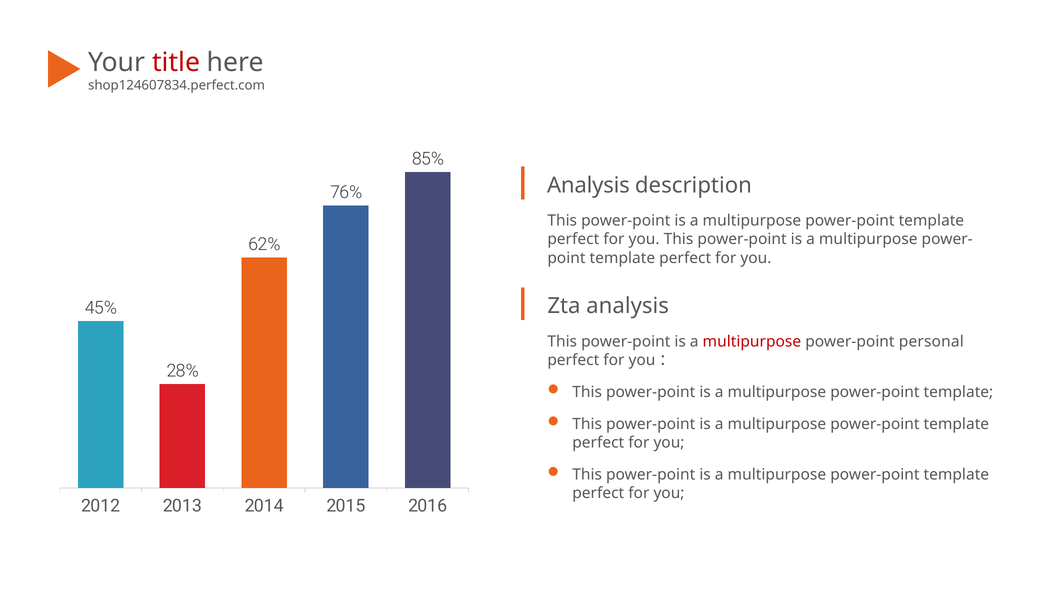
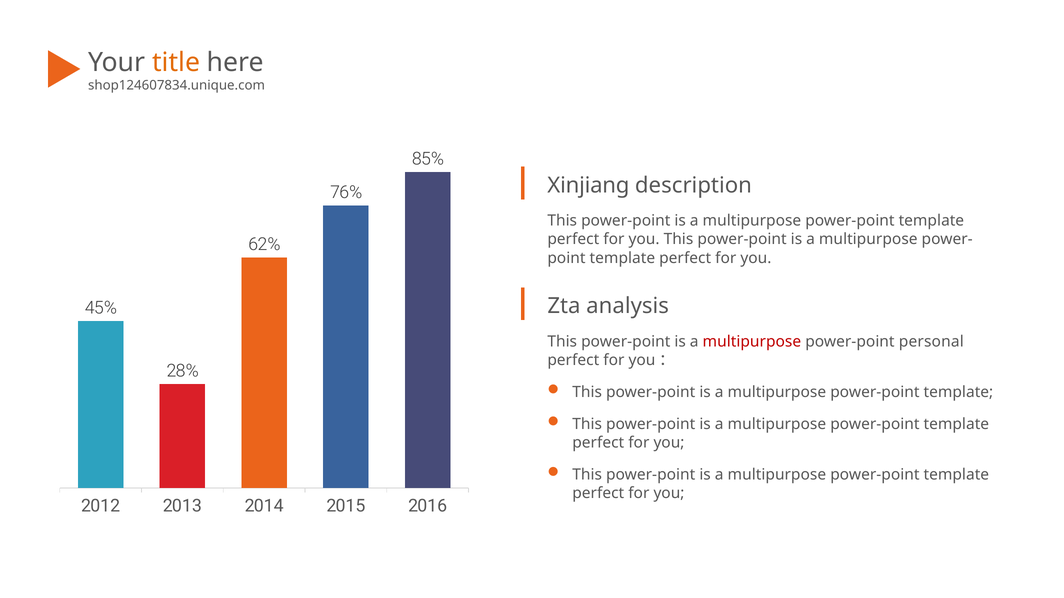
title colour: red -> orange (176, 63)
shop124607834.perfect.com: shop124607834.perfect.com -> shop124607834.unique.com (177, 86)
Analysis: Analysis -> Xinjiang (588, 185)
